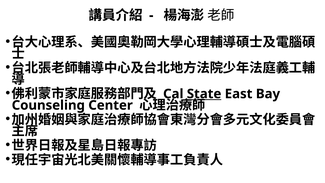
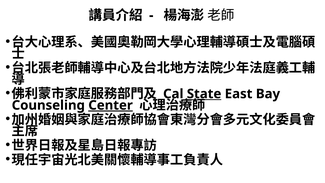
Center underline: none -> present (111, 105)
